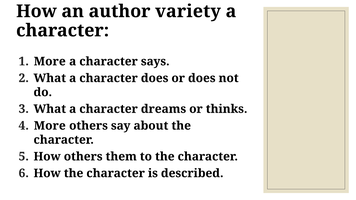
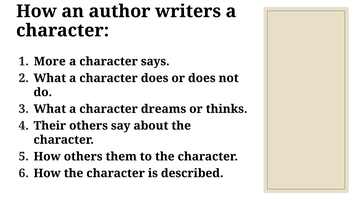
variety: variety -> writers (188, 11)
More: More -> Their (50, 126)
